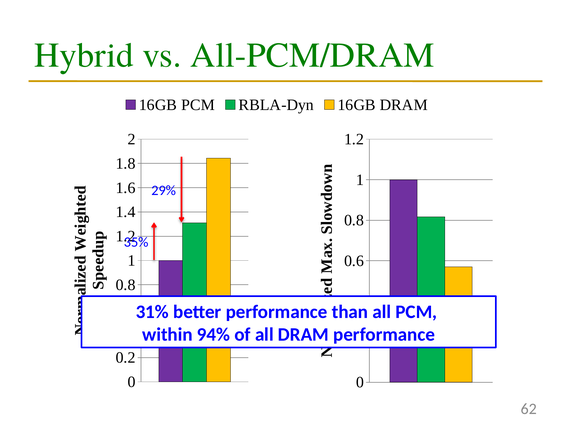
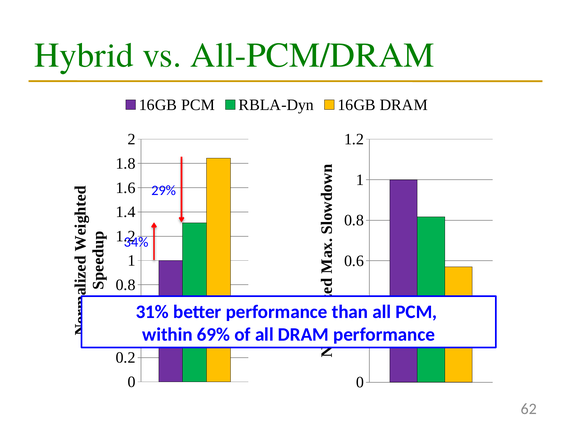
35%: 35% -> 34% (136, 242)
94%: 94% -> 69% (214, 335)
